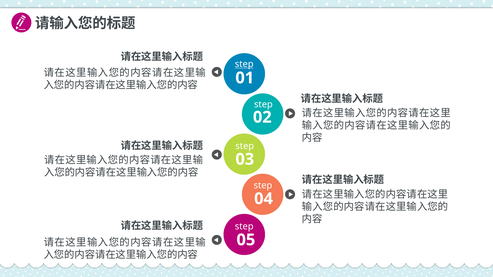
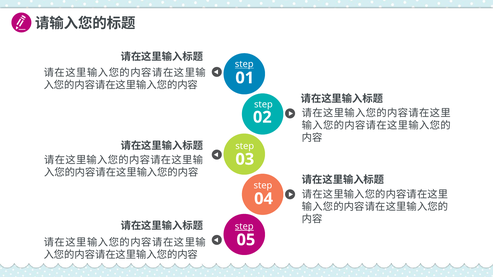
step underline: none -> present (244, 226)
